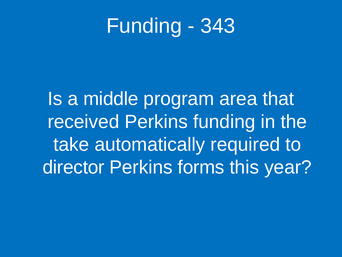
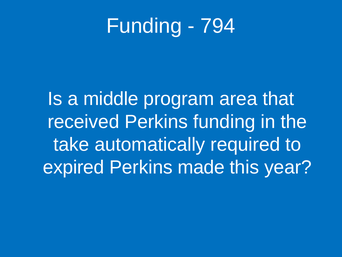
343: 343 -> 794 (218, 26)
director: director -> expired (74, 167)
forms: forms -> made (201, 167)
